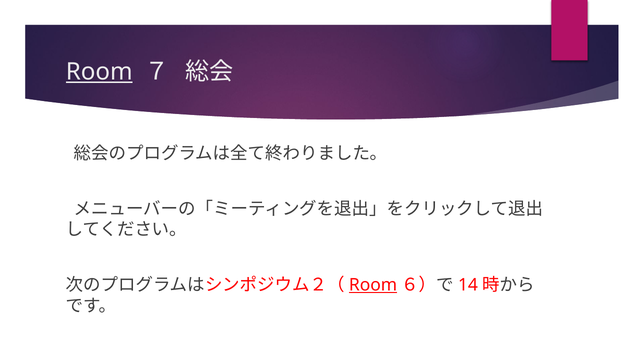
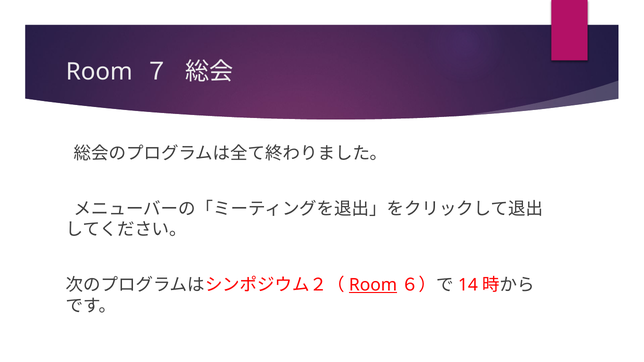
Room underline: present -> none (99, 72)
